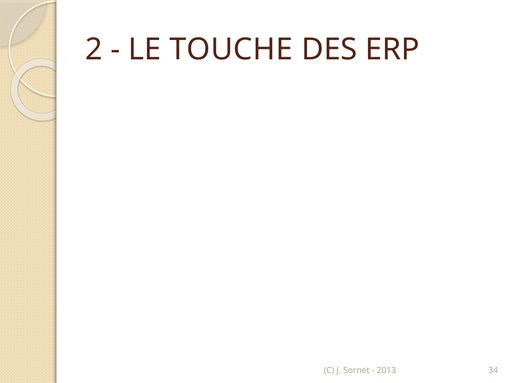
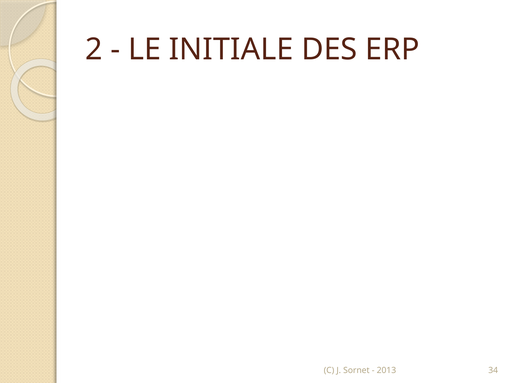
TOUCHE: TOUCHE -> INITIALE (231, 49)
